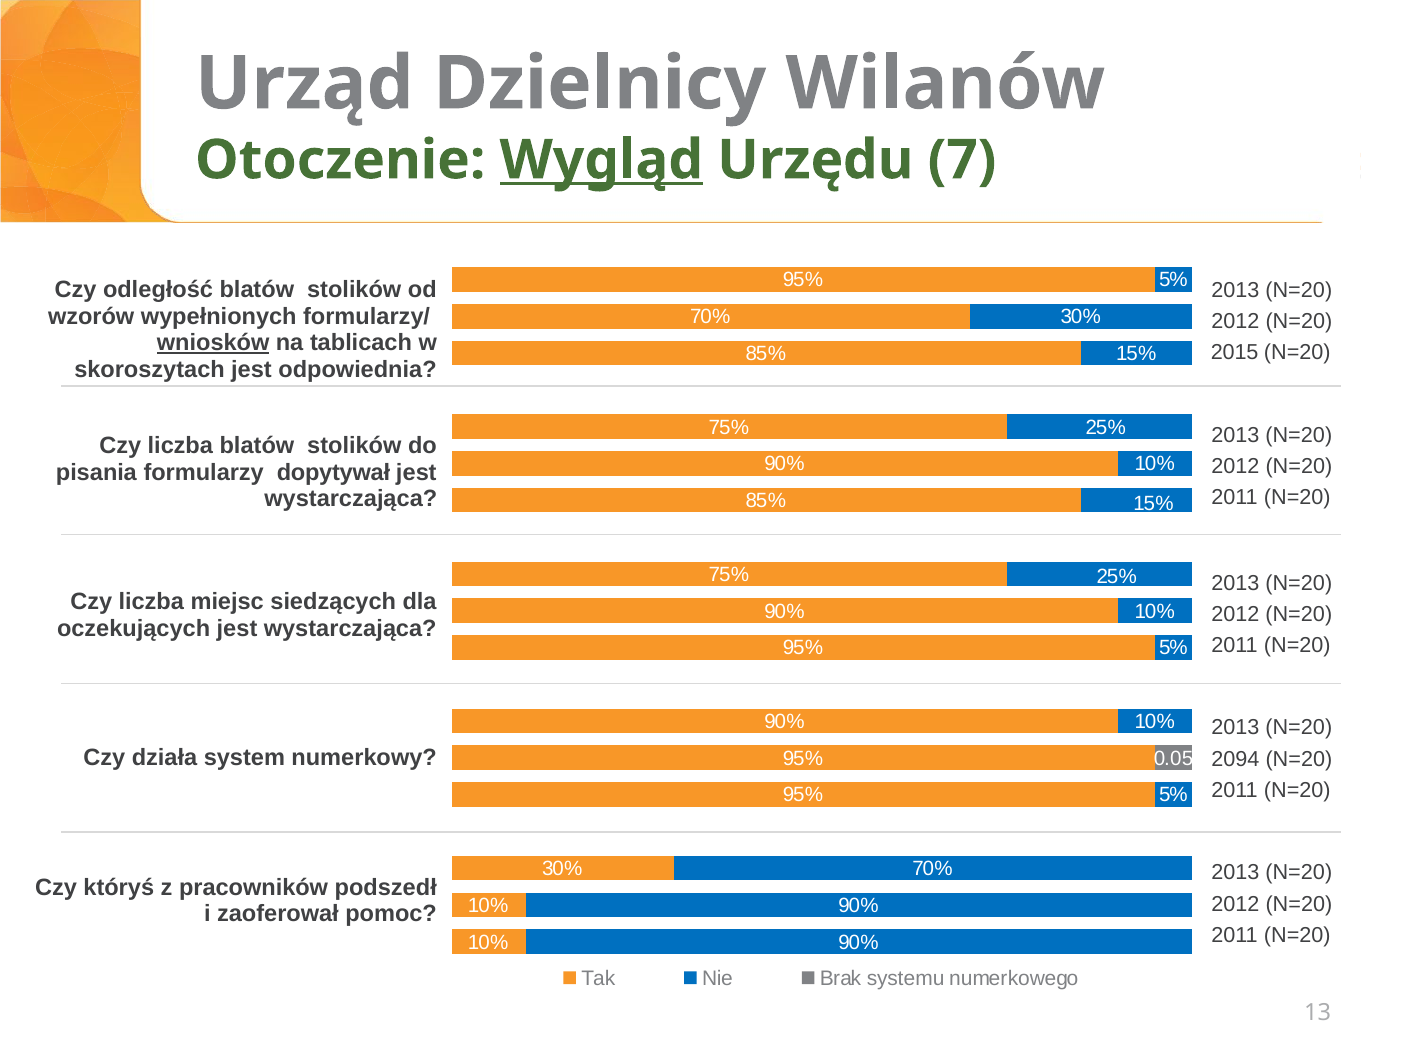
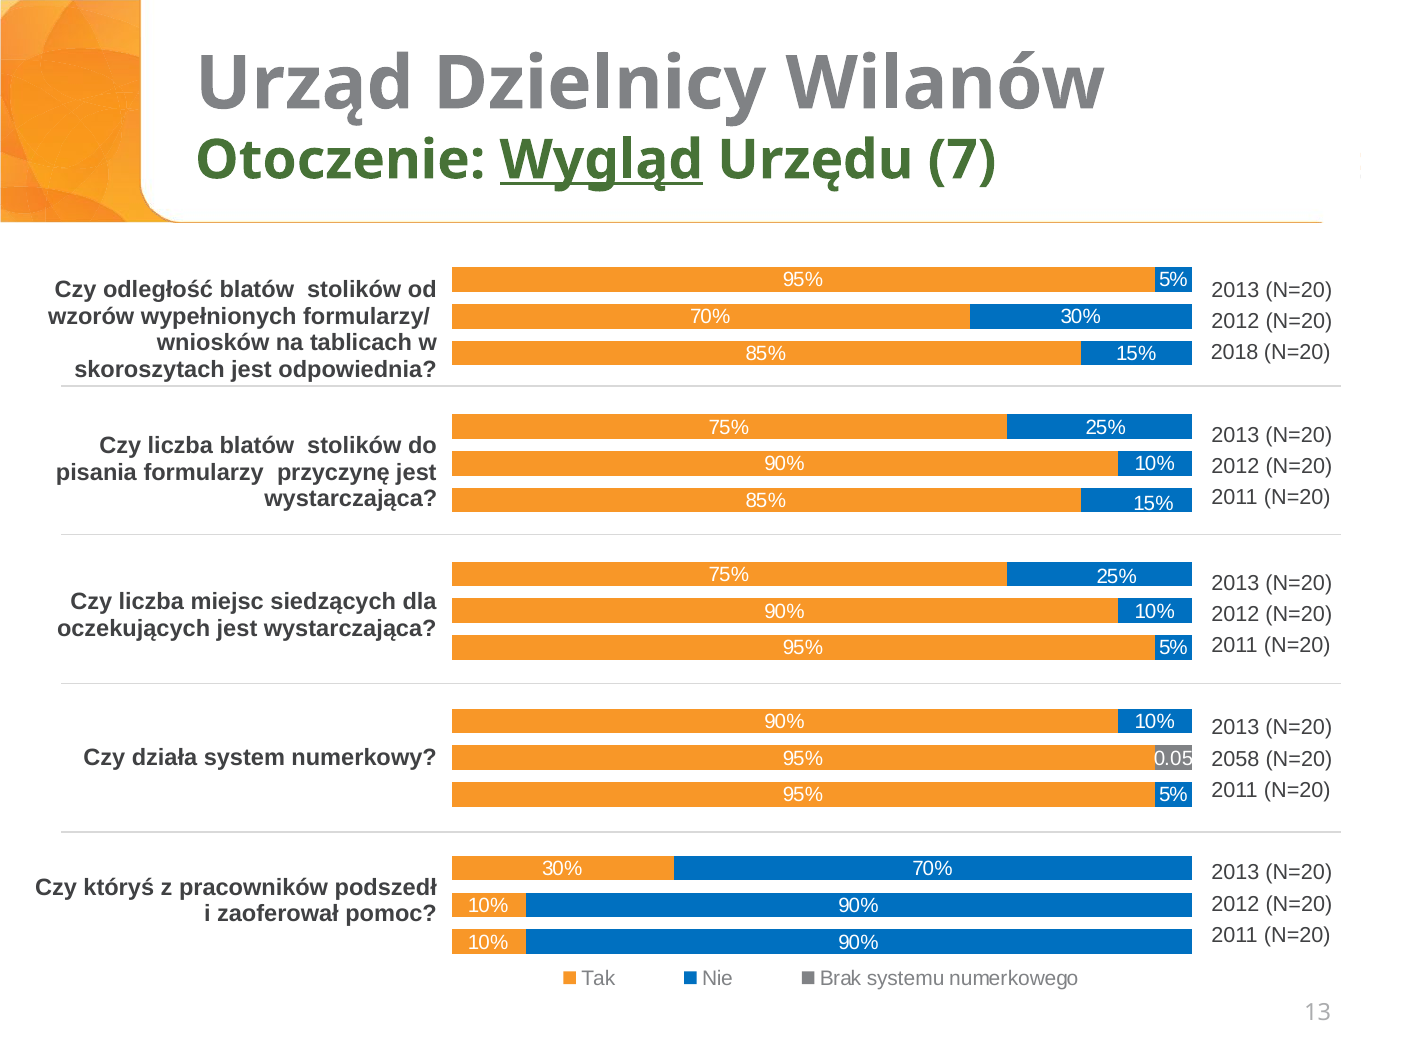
wniosków underline: present -> none (213, 343)
2015: 2015 -> 2018 (1235, 352)
dopytywał: dopytywał -> przyczynę (333, 472)
2094: 2094 -> 2058 (1235, 759)
